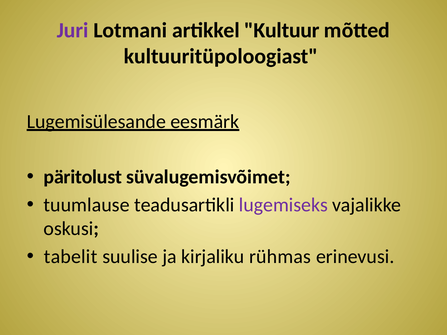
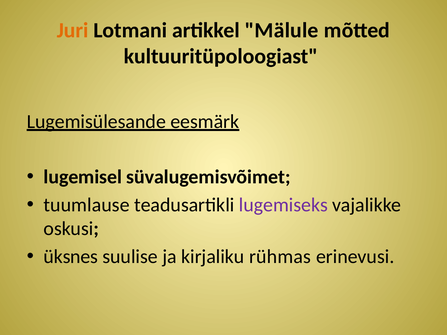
Juri colour: purple -> orange (73, 30)
Kultuur: Kultuur -> Mälule (282, 30)
päritolust: päritolust -> lugemisel (83, 177)
tabelit: tabelit -> üksnes (71, 257)
